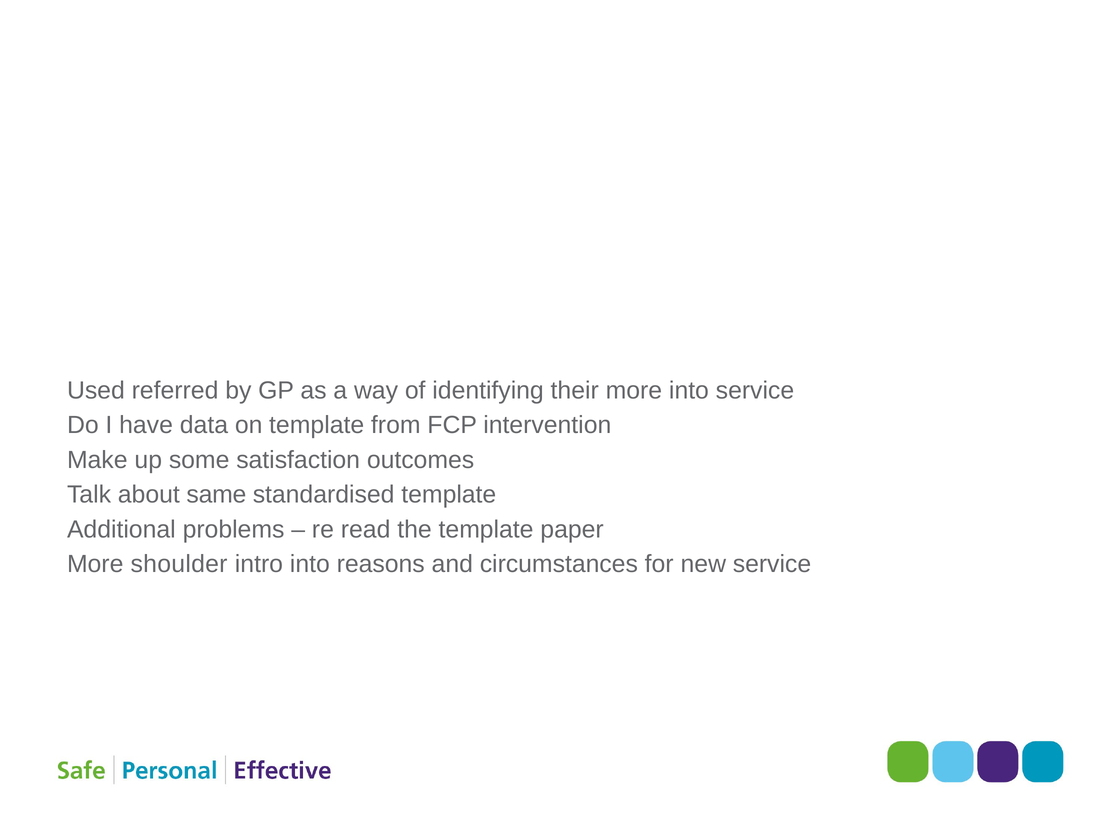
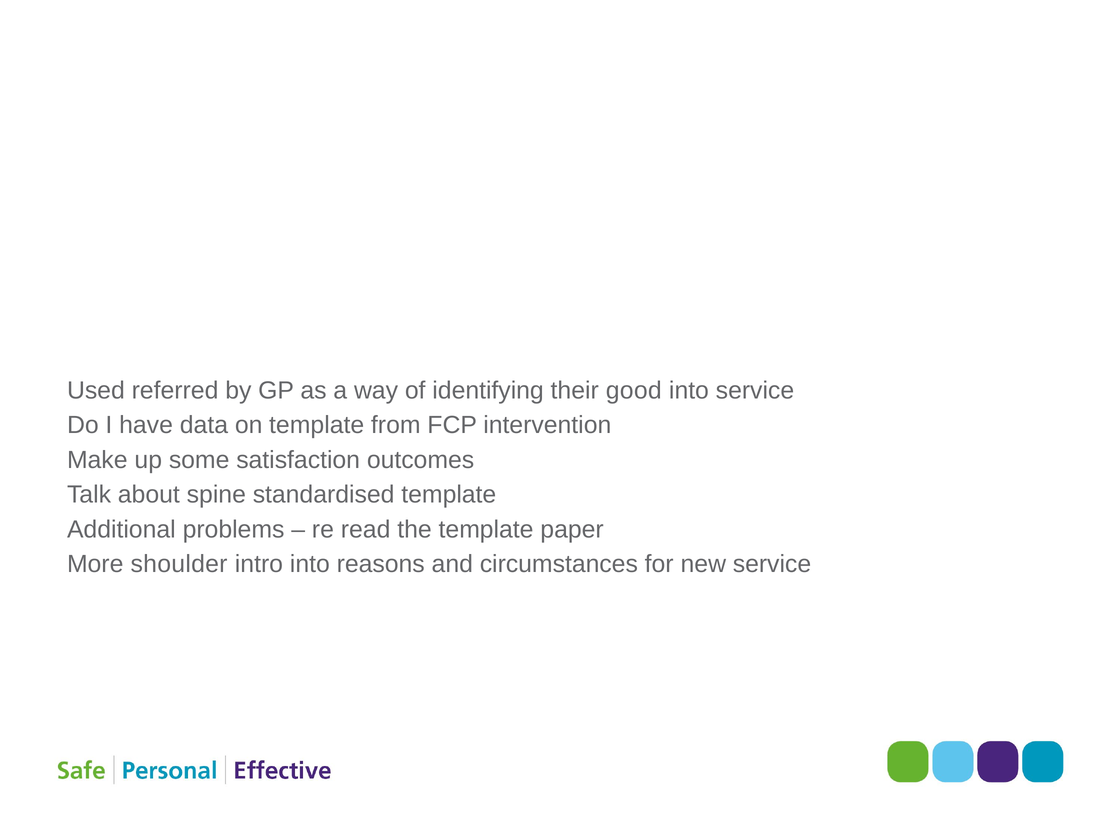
their more: more -> good (634, 391)
same: same -> spine (216, 495)
